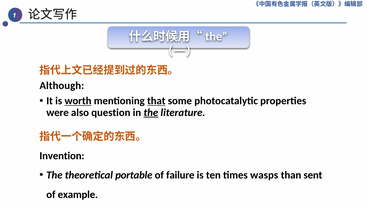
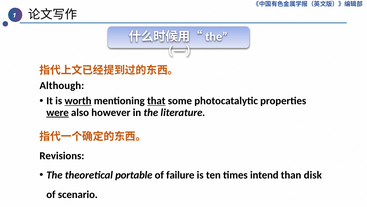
were underline: none -> present (58, 112)
question: question -> however (111, 112)
the underline: present -> none (151, 112)
Invention: Invention -> Revisions (62, 155)
wasps: wasps -> intend (264, 175)
sent: sent -> disk (313, 175)
example: example -> scenario (78, 194)
